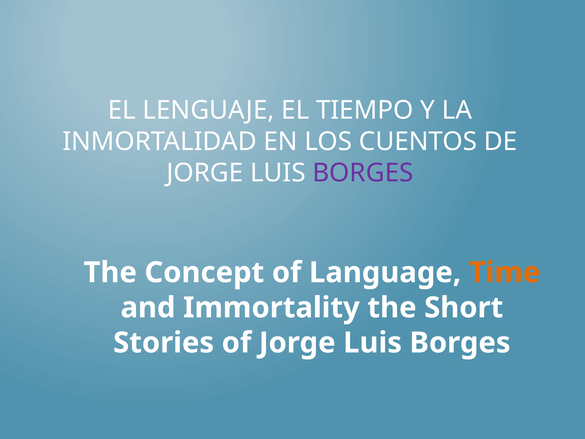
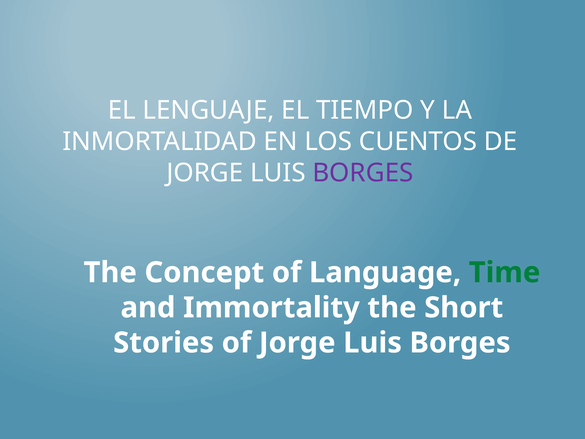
Time colour: orange -> green (505, 272)
